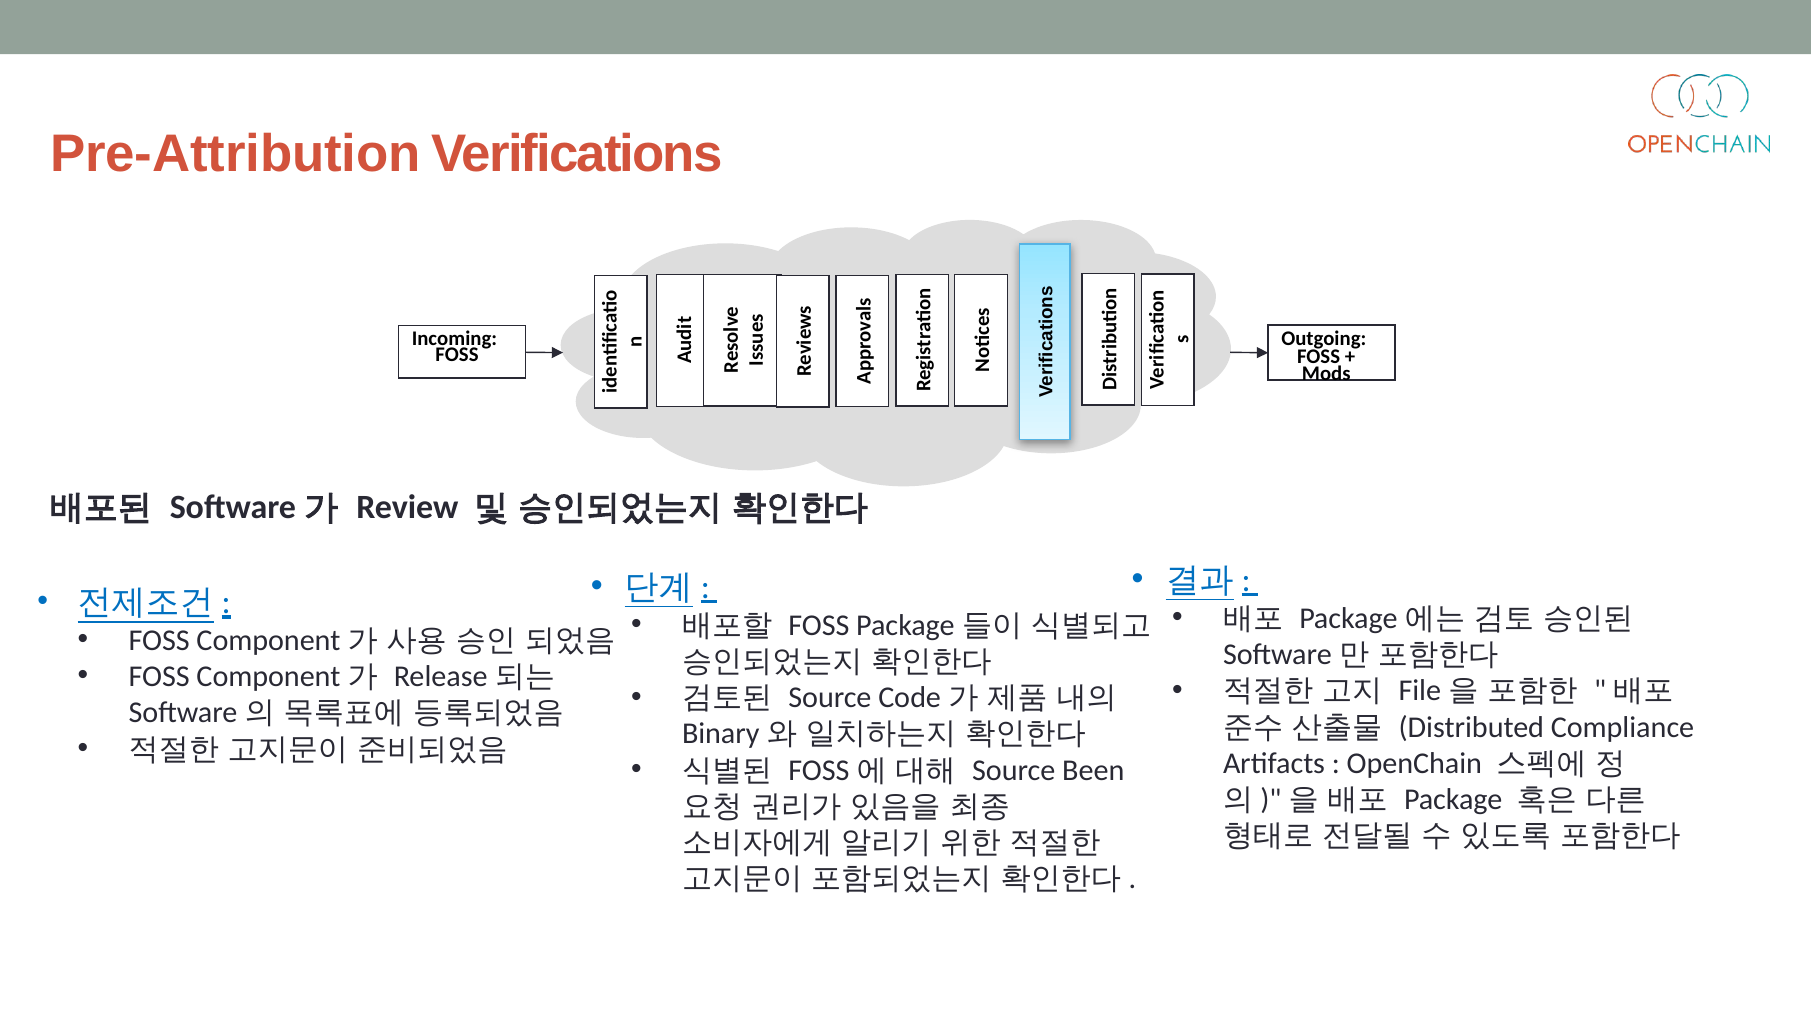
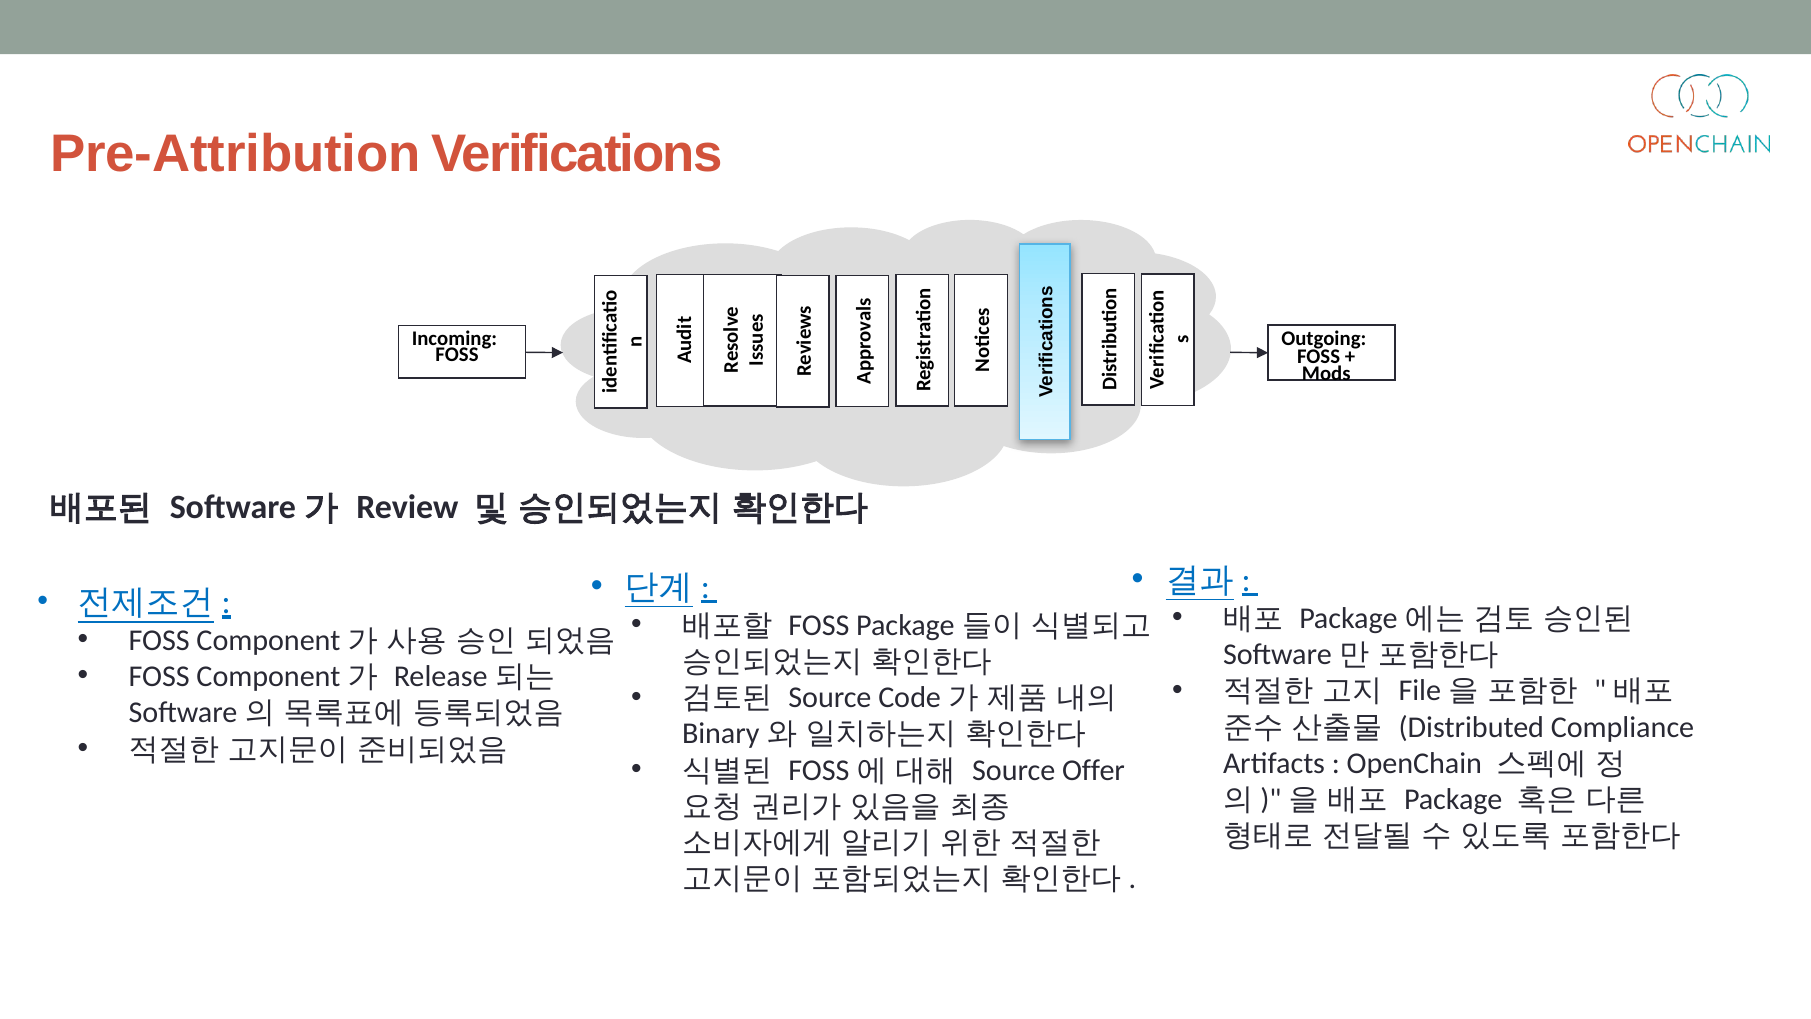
Been: Been -> Offer (1094, 770)
